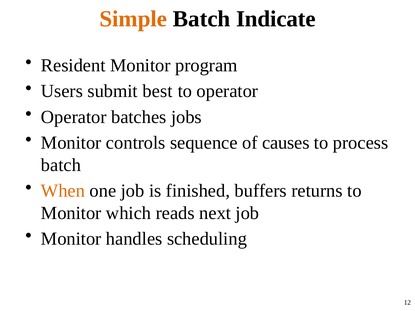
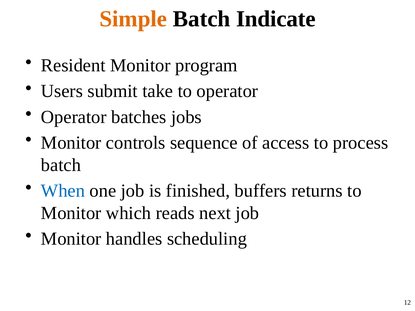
best: best -> take (158, 91)
causes: causes -> access (286, 143)
When colour: orange -> blue (63, 191)
